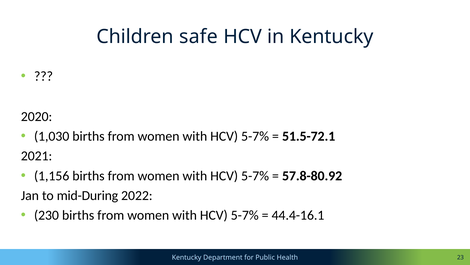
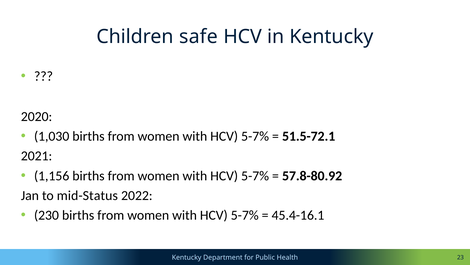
mid-During: mid-During -> mid-Status (87, 195)
44.4-16.1: 44.4-16.1 -> 45.4-16.1 (298, 215)
